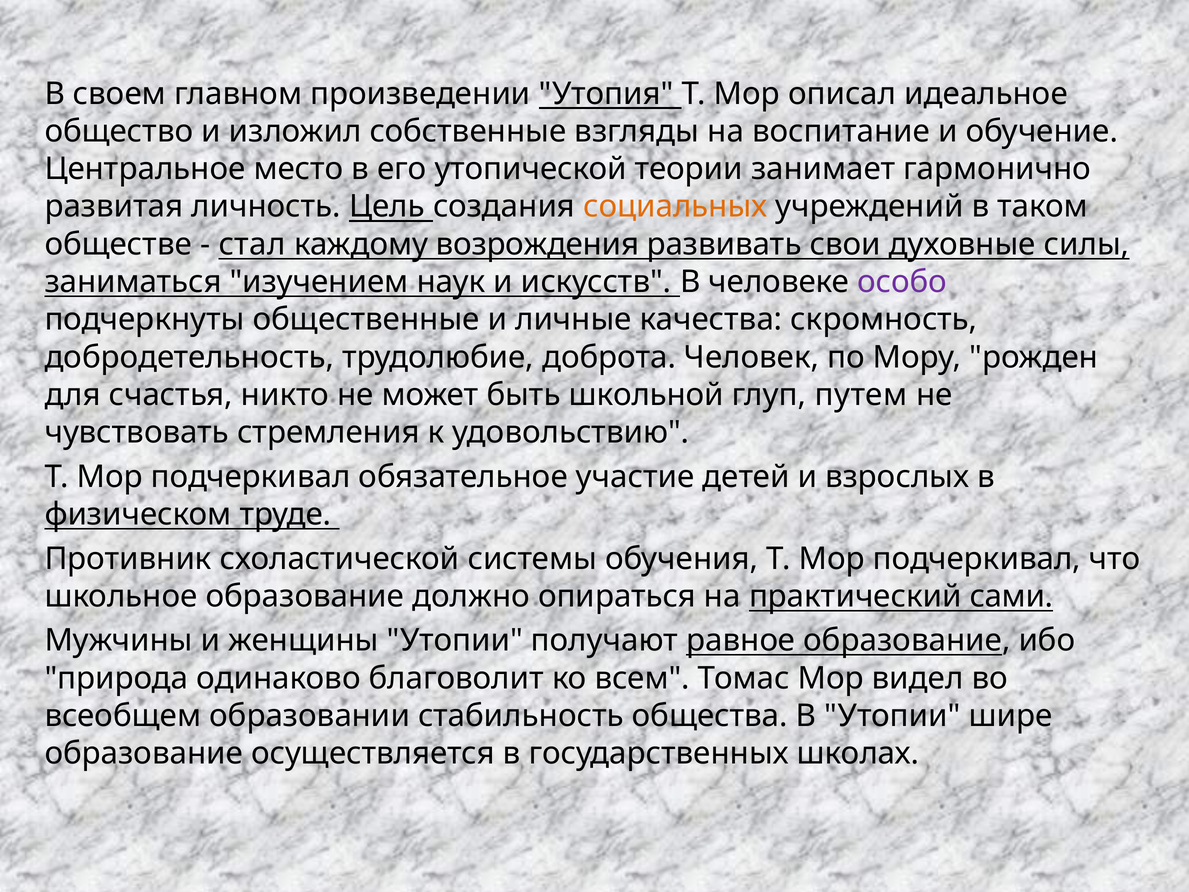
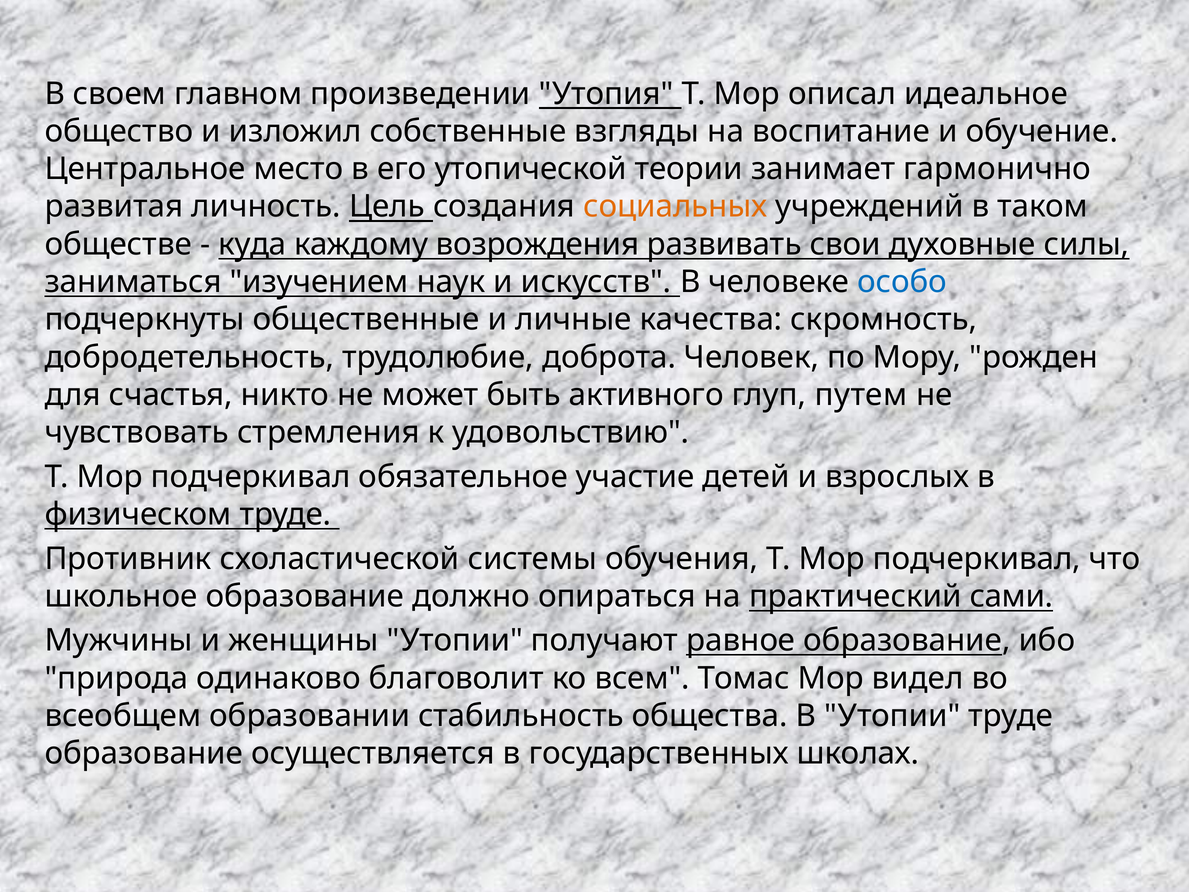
стал: стал -> куда (252, 244)
особо colour: purple -> blue (902, 282)
школьной: школьной -> активного (646, 395)
Утопии шире: шире -> труде (1011, 716)
